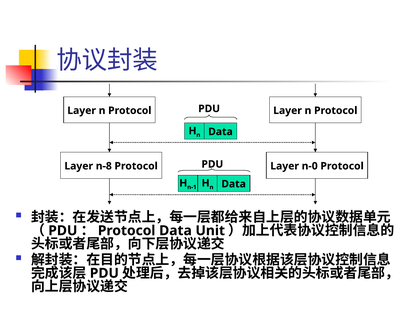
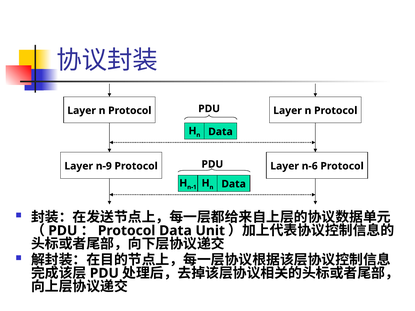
n-8: n-8 -> n-9 (104, 166)
n-0: n-0 -> n-6 (310, 166)
